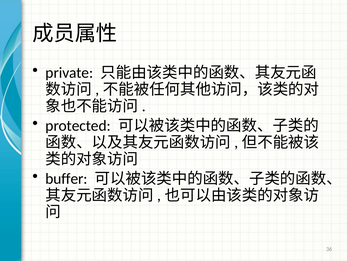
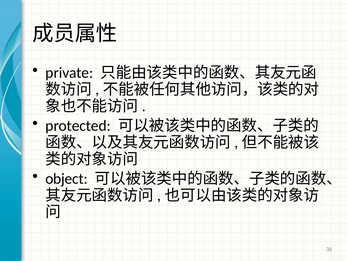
buffer: buffer -> object (66, 178)
